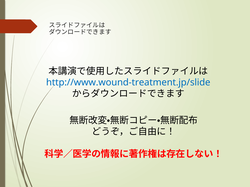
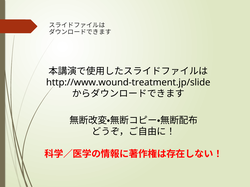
http://www.wound-treatment.jp/slide colour: blue -> black (128, 83)
